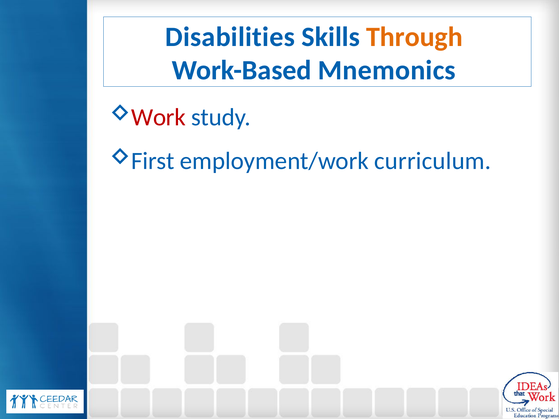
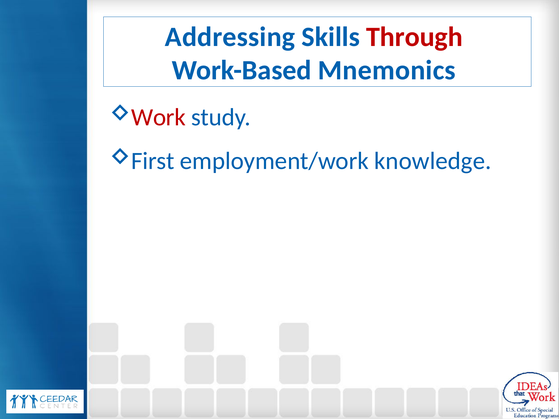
Disabilities: Disabilities -> Addressing (230, 37)
Through colour: orange -> red (414, 37)
curriculum: curriculum -> knowledge (433, 161)
